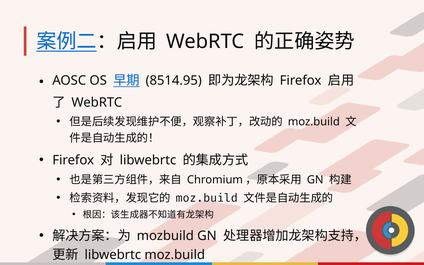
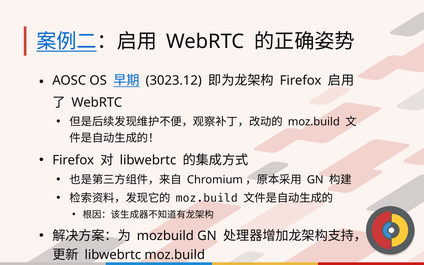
8514.95: 8514.95 -> 3023.12 (174, 80)
